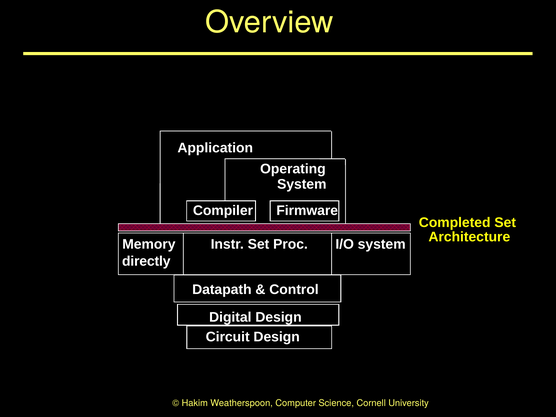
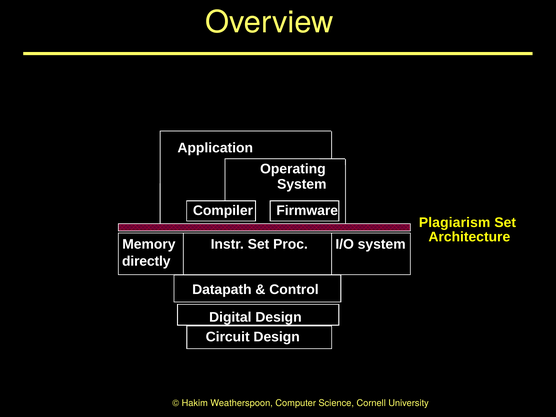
Completed: Completed -> Plagiarism (455, 223)
